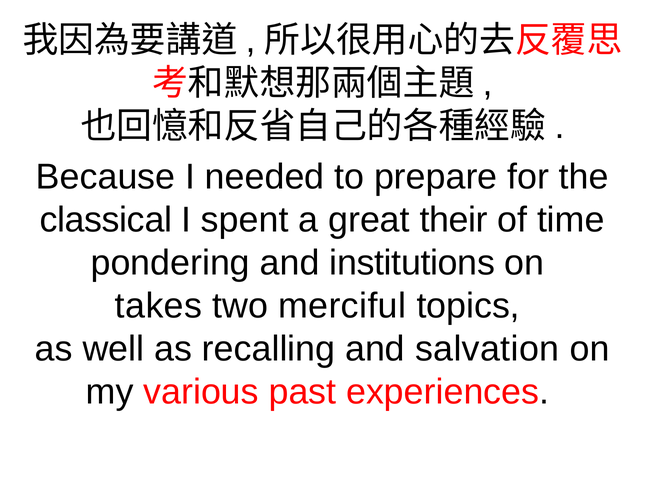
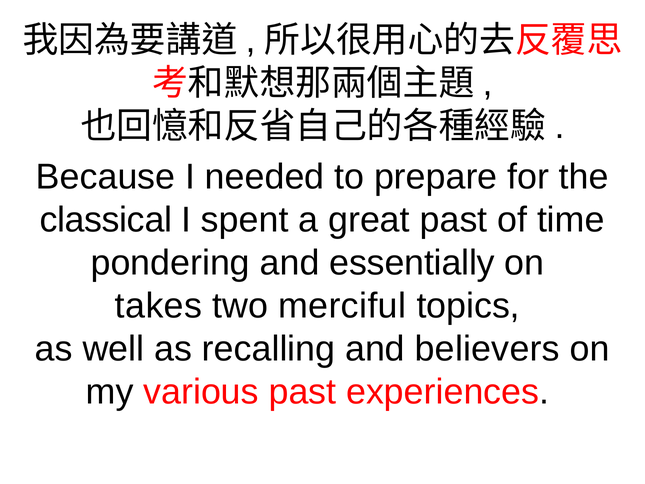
great their: their -> past (454, 220)
institutions: institutions -> essentially (412, 263)
salvation: salvation -> believers (487, 349)
